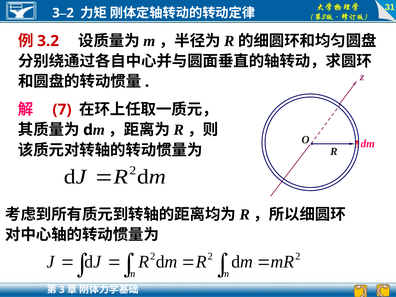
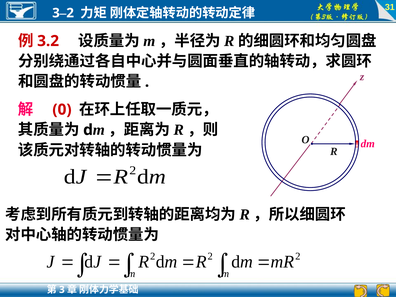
7: 7 -> 0 (62, 110)
